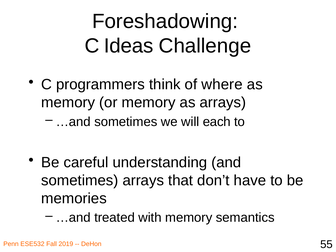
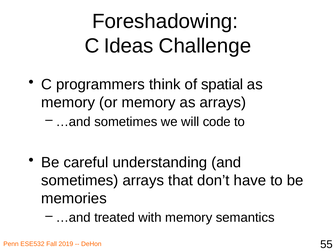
where: where -> spatial (222, 84)
each: each -> code (217, 122)
